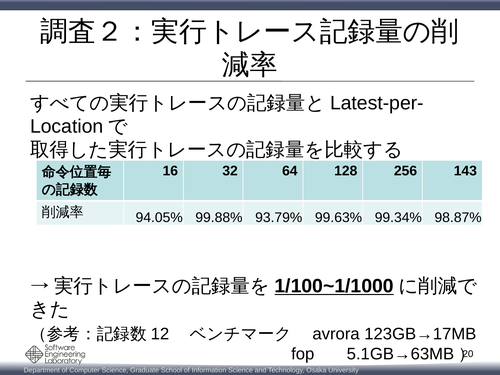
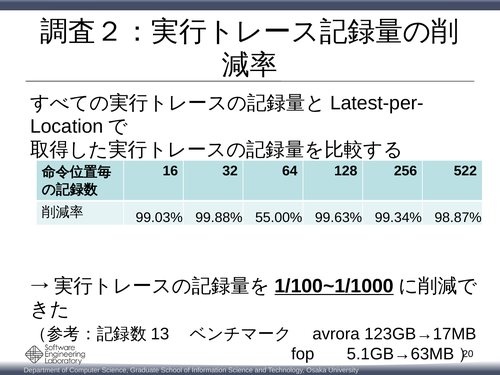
143: 143 -> 522 (465, 171)
94.05%: 94.05% -> 99.03% (159, 218)
93.79%: 93.79% -> 55.00% (279, 218)
12: 12 -> 13 (160, 334)
